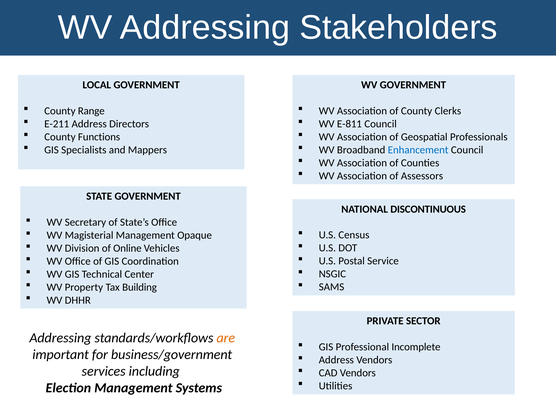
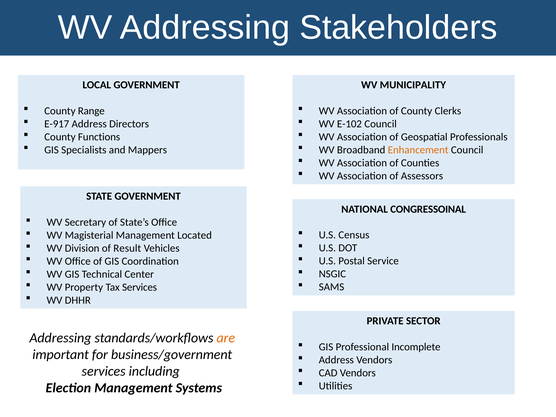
WV GOVERNMENT: GOVERNMENT -> MUNICIPALITY (413, 85)
E-211: E-211 -> E-917 (57, 124)
E-811: E-811 -> E-102 (349, 124)
Enhancement colour: blue -> orange (418, 150)
DISCONTINUOUS: DISCONTINUOUS -> CONGRESSOINAL (428, 209)
Opaque: Opaque -> Located (195, 235)
Online: Online -> Result (127, 248)
Tax Building: Building -> Services (140, 287)
